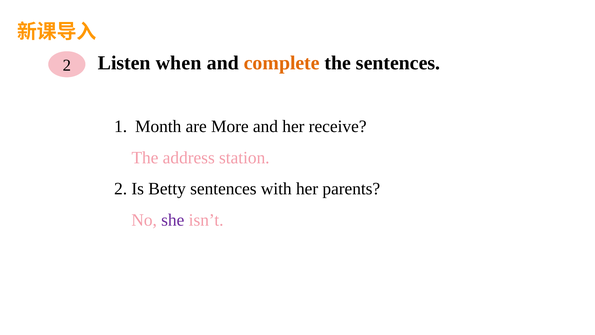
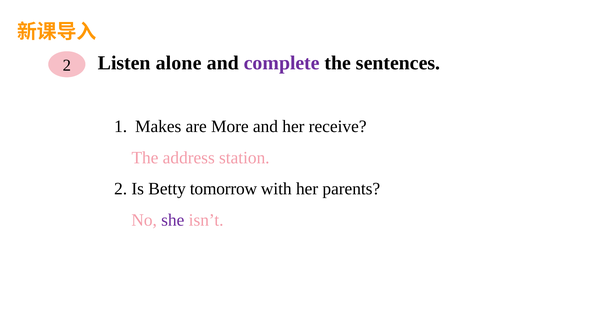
when: when -> alone (179, 63)
complete colour: orange -> purple (282, 63)
Month: Month -> Makes (158, 126)
Betty sentences: sentences -> tomorrow (223, 189)
